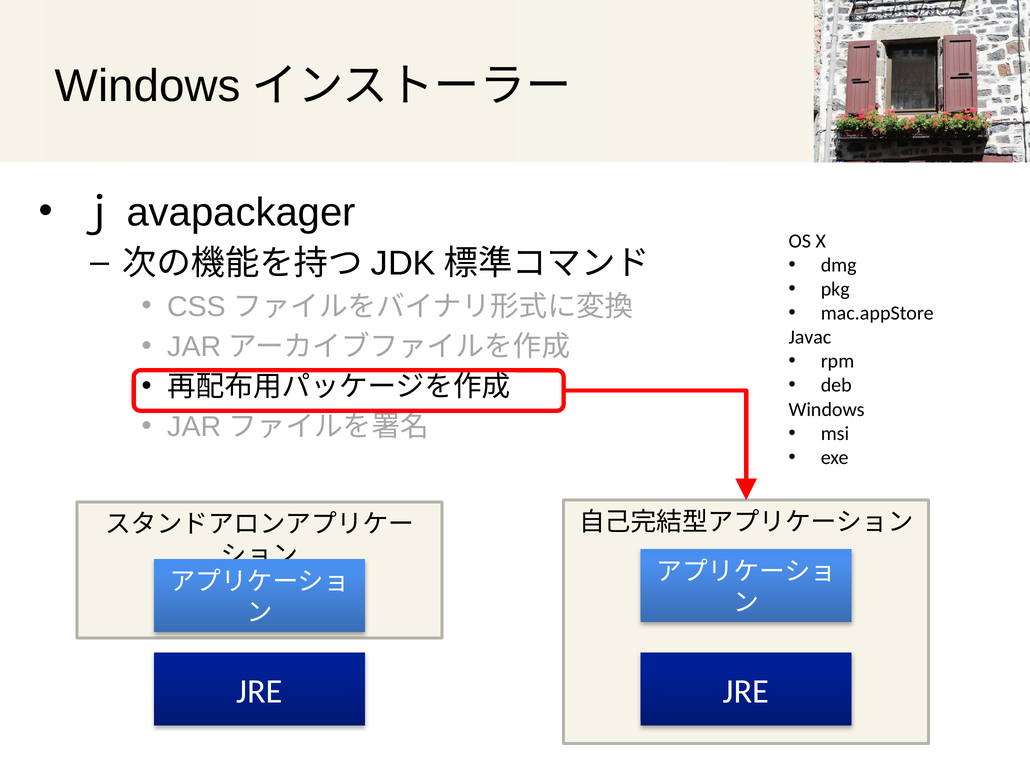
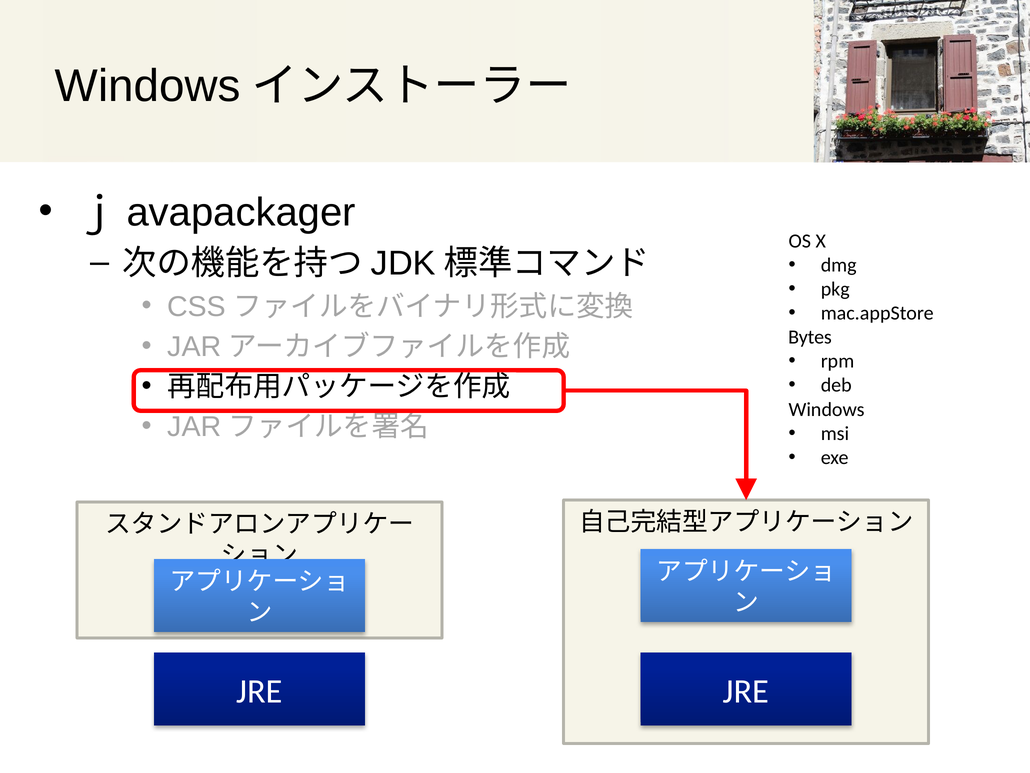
Javac: Javac -> Bytes (810, 337)
